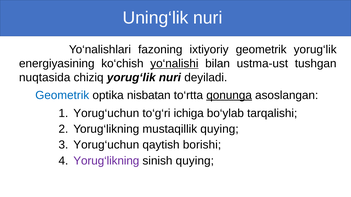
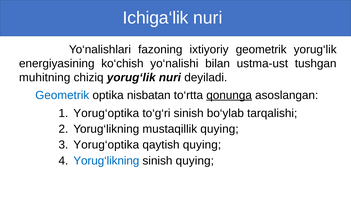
Uning‘lik: Uning‘lik -> Ichiga‘lik (156, 18)
yo‘nalishi underline: present -> none (174, 64)
nuqtasida: nuqtasida -> muhitning (45, 78)
Yorug‘uchun: Yorug‘uchun -> Yorug‘optika (106, 113)
to‘g‘ri ichiga: ichiga -> sinish (189, 113)
Yorug‘uchun: Yorug‘uchun -> Yorug‘optika (106, 145)
qaytish borishi: borishi -> quying (202, 145)
Yorug‘likning colour: purple -> blue (106, 161)
